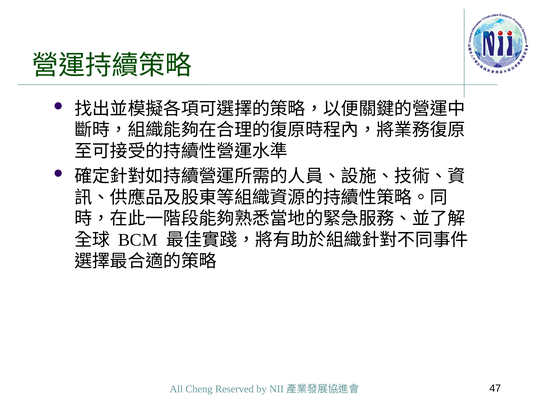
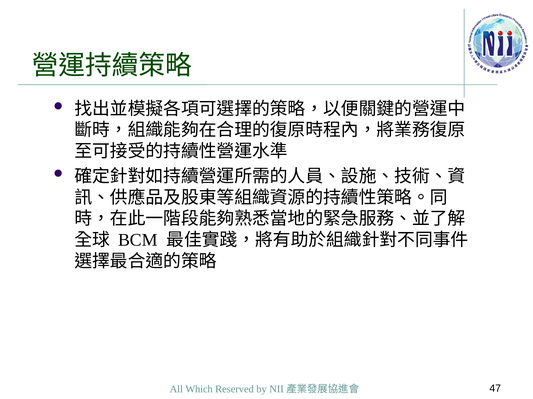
Cheng: Cheng -> Which (199, 390)
